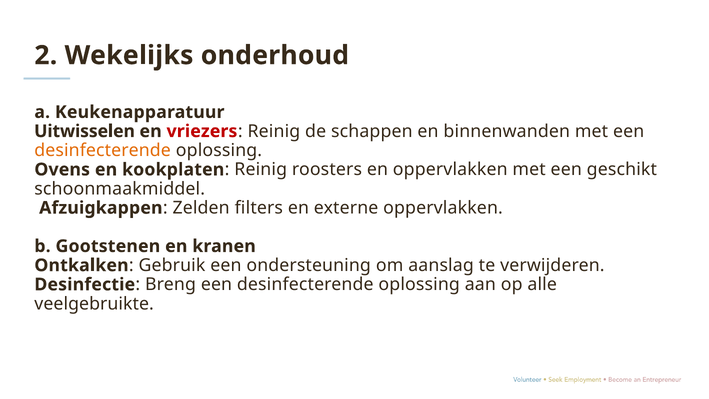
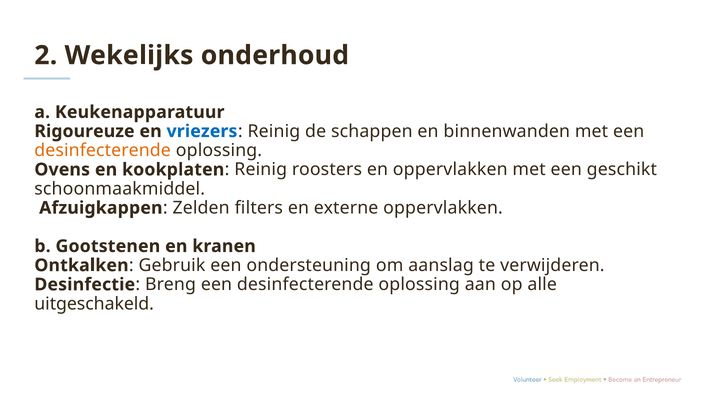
Uitwisselen: Uitwisselen -> Rigoureuze (84, 131)
vriezers colour: red -> blue (202, 131)
veelgebruikte: veelgebruikte -> uitgeschakeld (94, 304)
